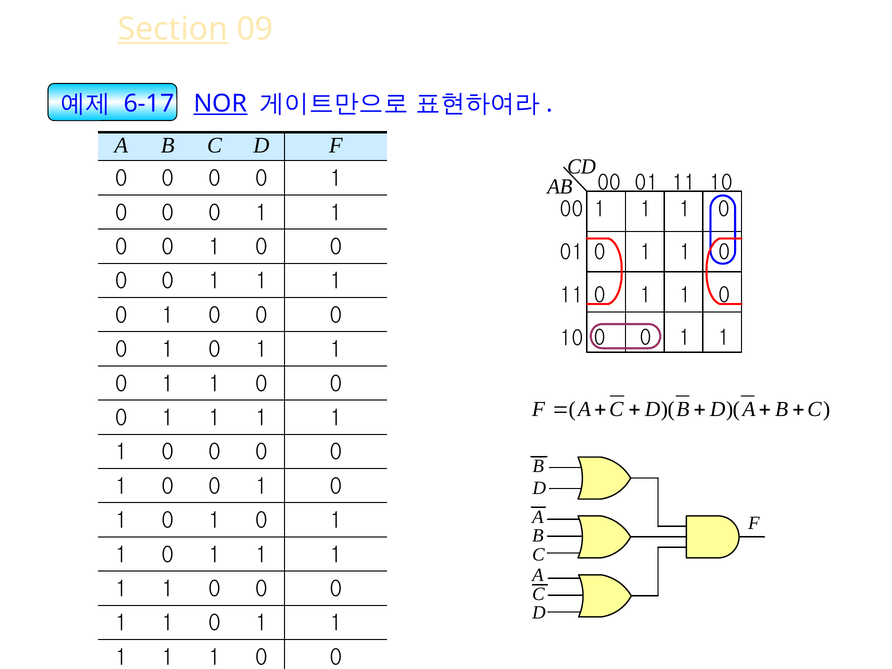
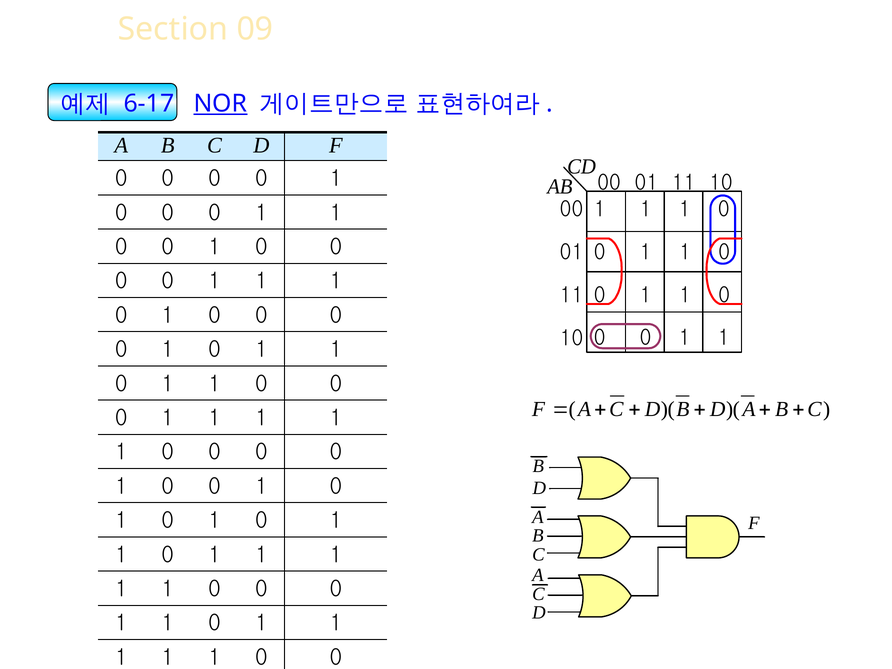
Section underline: present -> none (173, 29)
